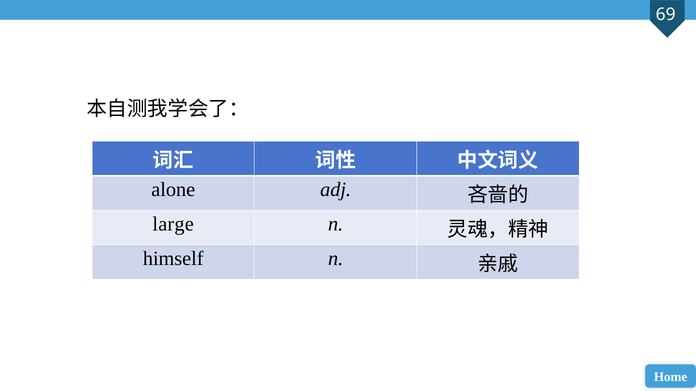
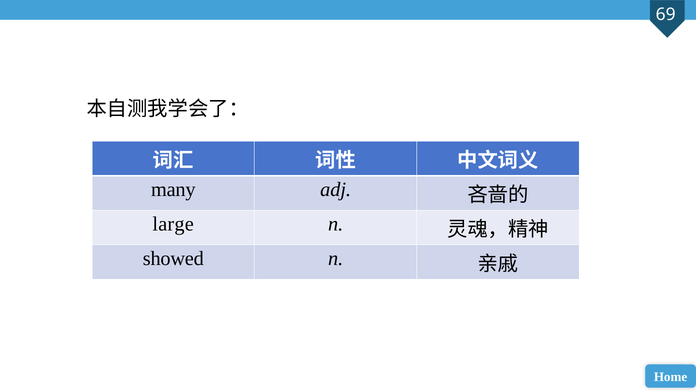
alone: alone -> many (173, 190)
himself: himself -> showed (173, 259)
